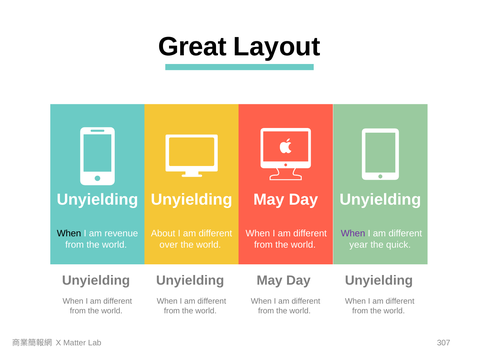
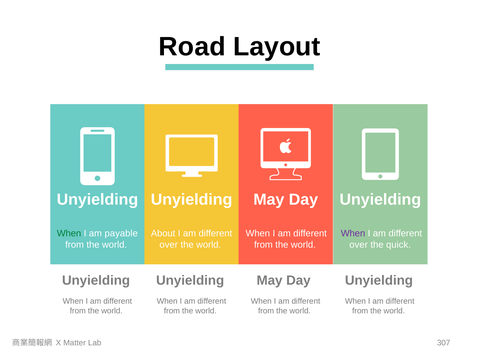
Great: Great -> Road (192, 47)
When colour: black -> green (69, 234)
revenue: revenue -> payable (121, 234)
year: year -> over (359, 245)
